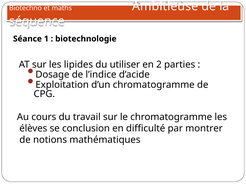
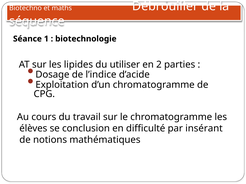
Ambitieuse: Ambitieuse -> Débrouiller (165, 6)
montrer: montrer -> insérant (204, 129)
